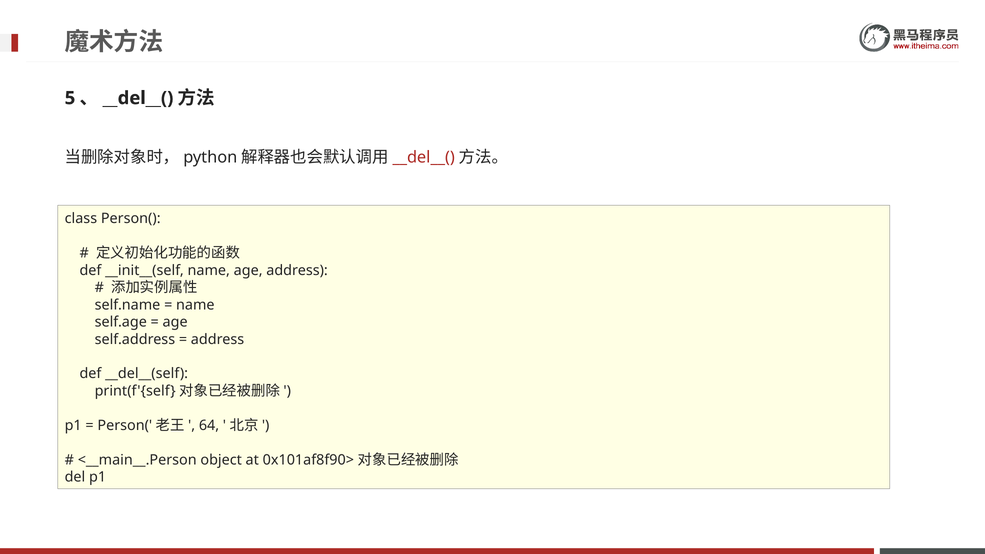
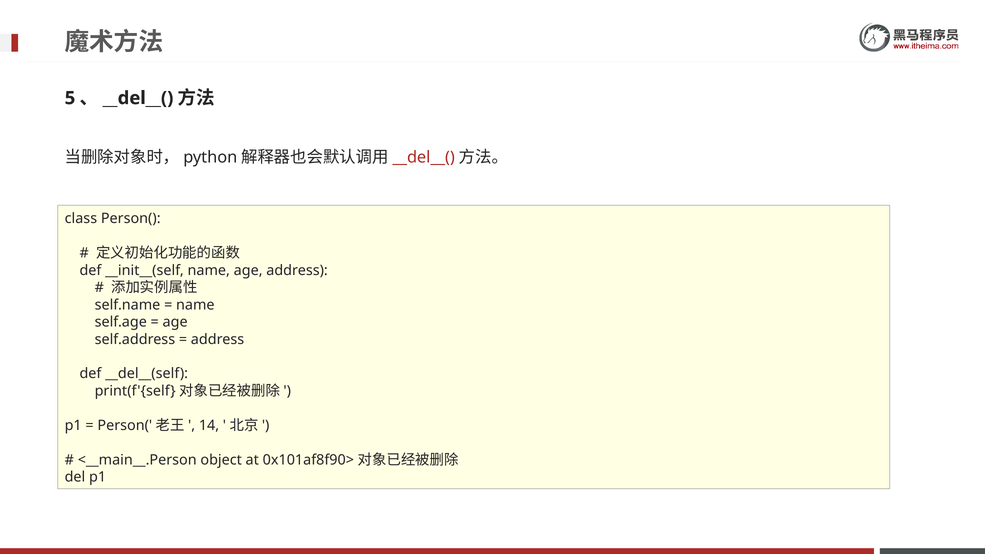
64: 64 -> 14 (209, 426)
